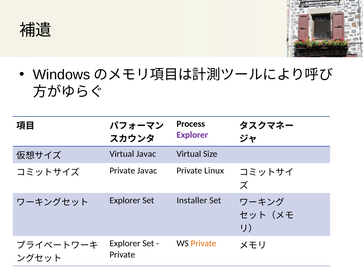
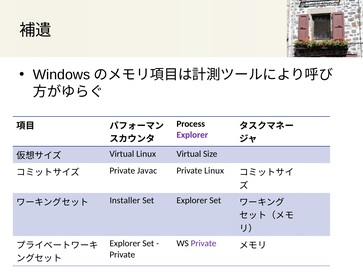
Virtual Javac: Javac -> Linux (146, 154)
Explorer: Explorer -> Installer (125, 201)
Set Installer: Installer -> Explorer (192, 201)
Private colour: orange -> purple (204, 244)
